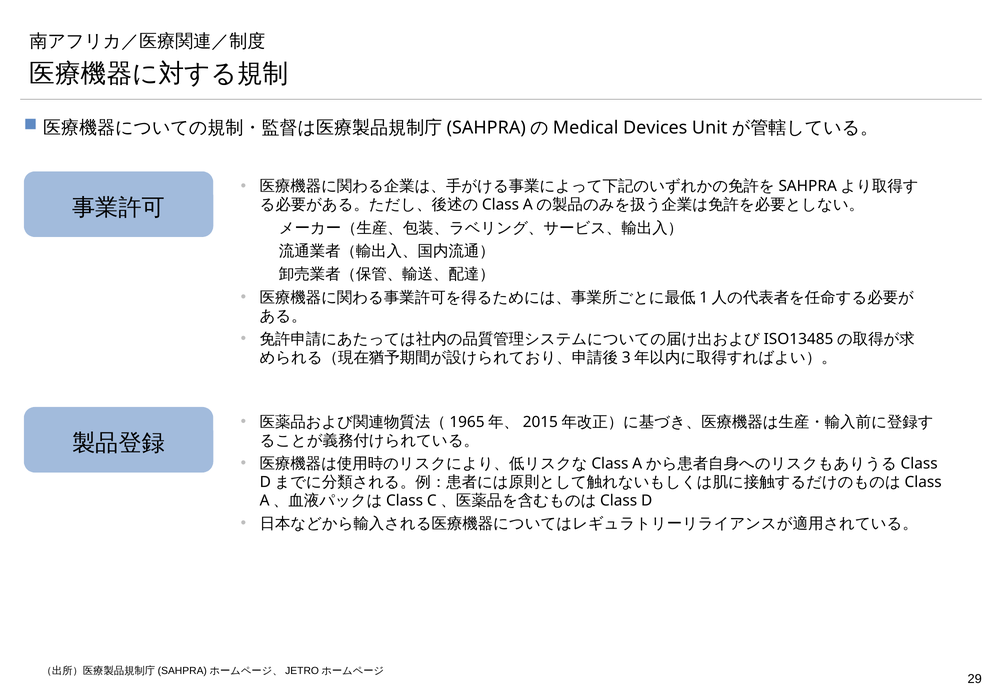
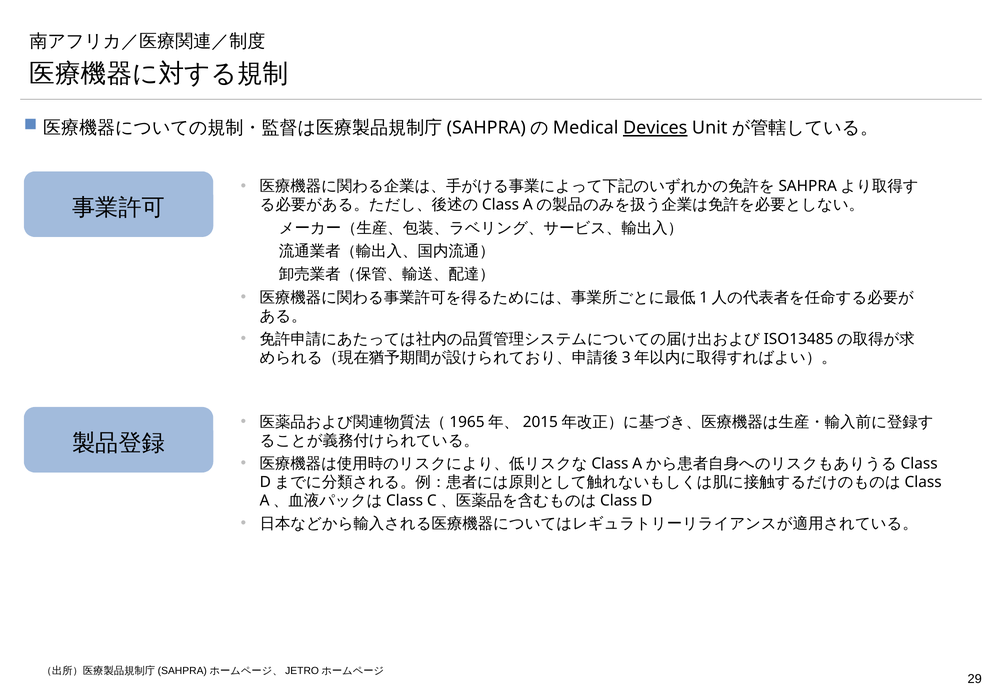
Devices underline: none -> present (655, 128)
